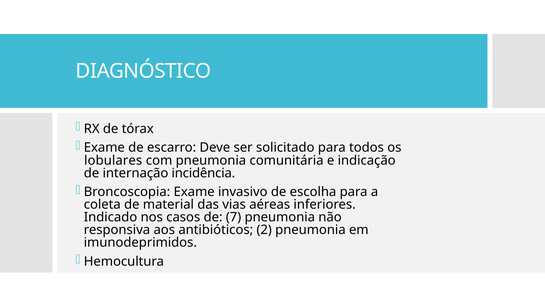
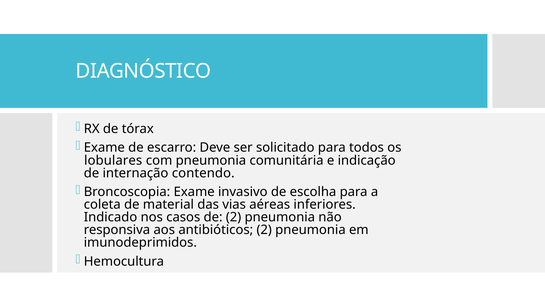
incidência: incidência -> contendo (203, 173)
de 7: 7 -> 2 (234, 217)
